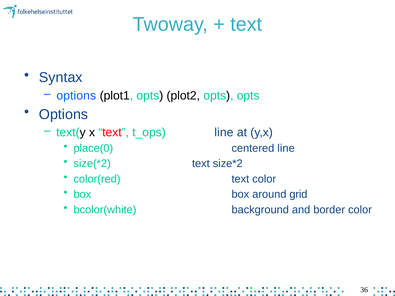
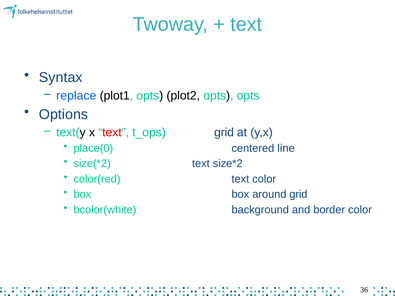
options: options -> replace (76, 96)
t_ops line: line -> grid (224, 132)
